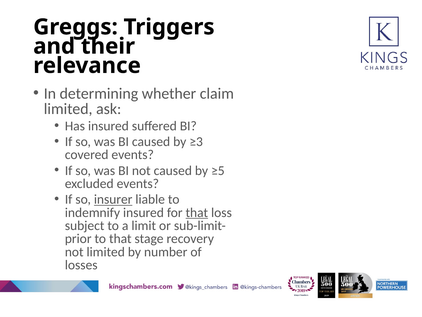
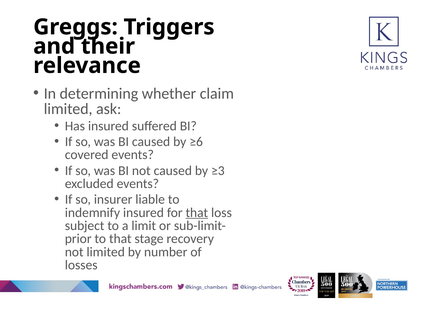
≥3: ≥3 -> ≥6 (196, 142)
≥5: ≥5 -> ≥3 (218, 170)
insurer underline: present -> none (113, 199)
